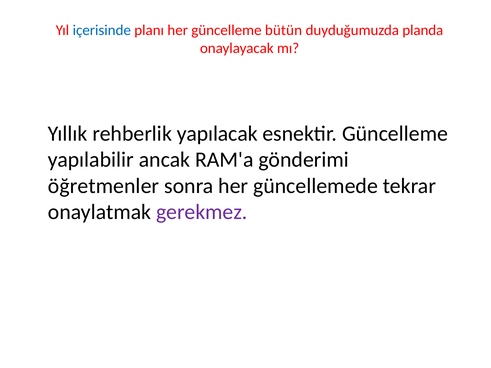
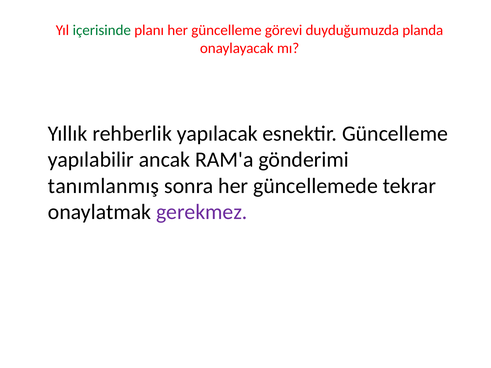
içerisinde colour: blue -> green (102, 30)
bütün: bütün -> görevi (284, 30)
öğretmenler: öğretmenler -> tanımlanmış (104, 186)
